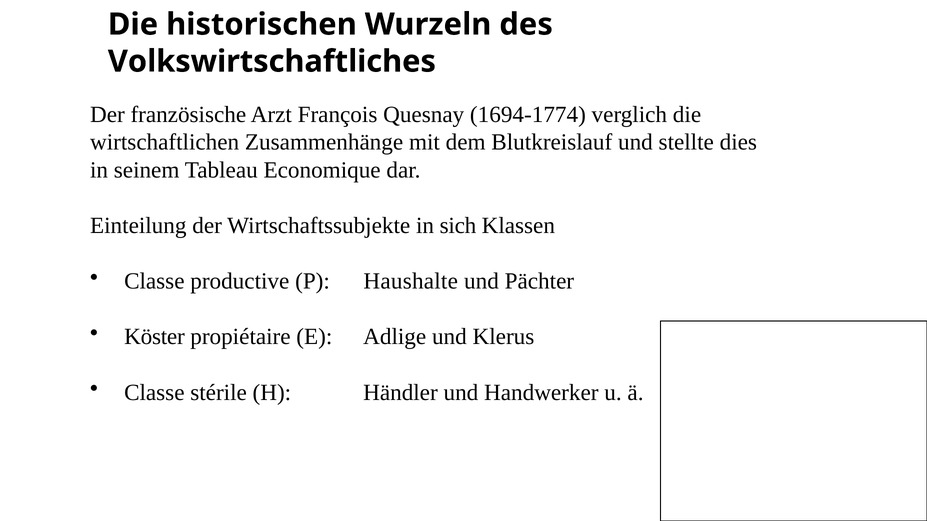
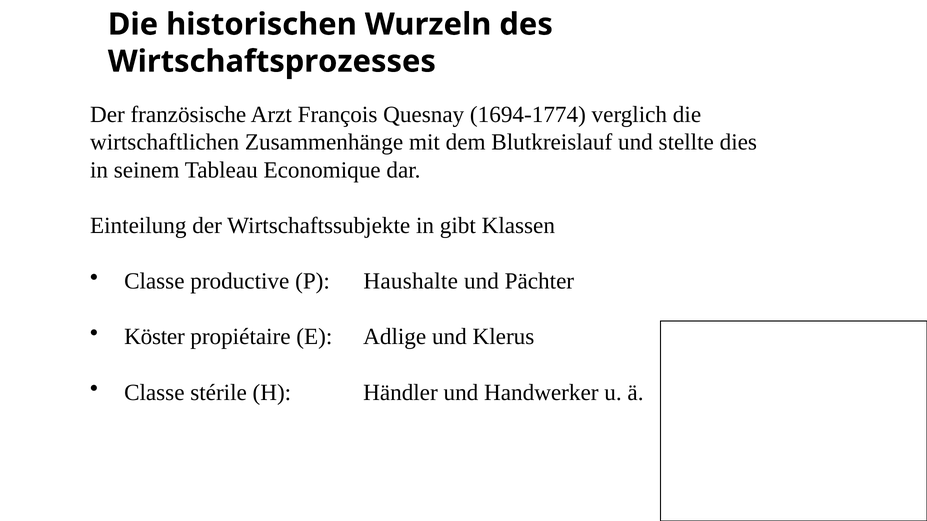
Volkswirtschaftliches: Volkswirtschaftliches -> Wirtschaftsprozesses (272, 62)
sich: sich -> gibt (458, 226)
